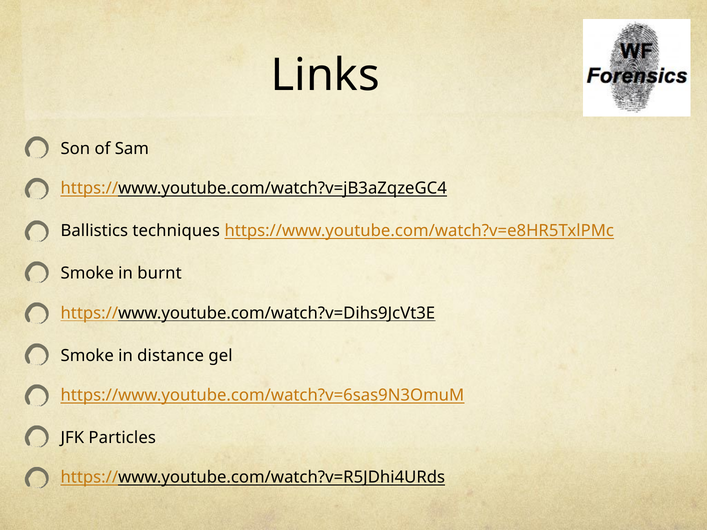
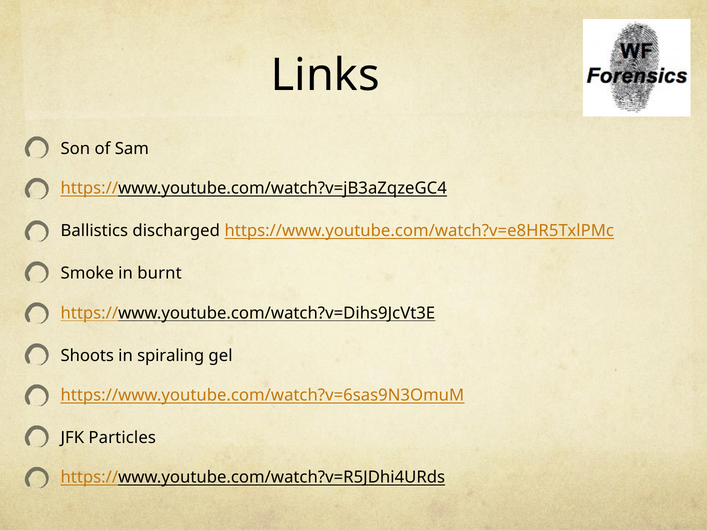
techniques: techniques -> discharged (176, 231)
Smoke: Smoke -> Shoots (87, 356)
distance: distance -> spiraling (171, 356)
